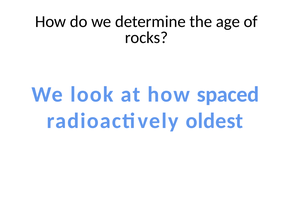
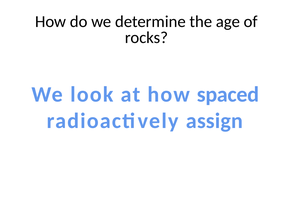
oldest: oldest -> assign (214, 121)
